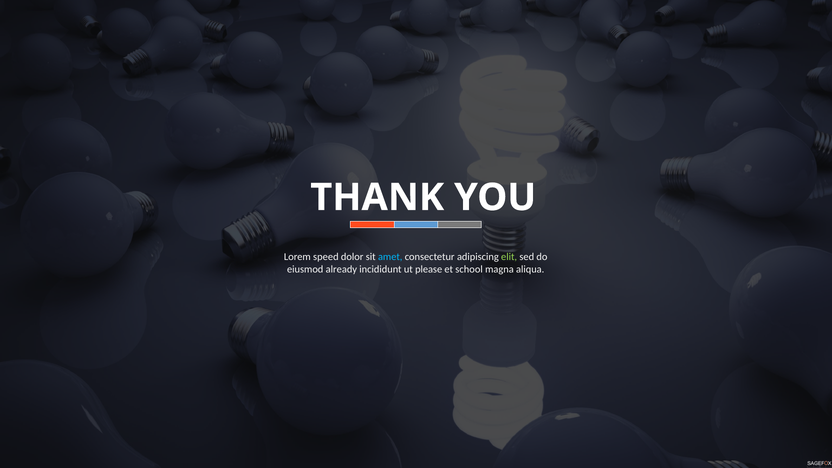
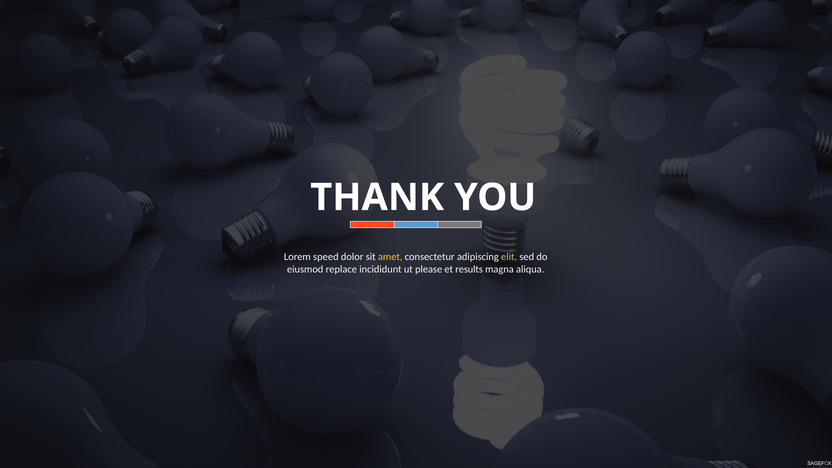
amet colour: light blue -> yellow (390, 257)
already: already -> replace (341, 269)
school: school -> results (469, 269)
